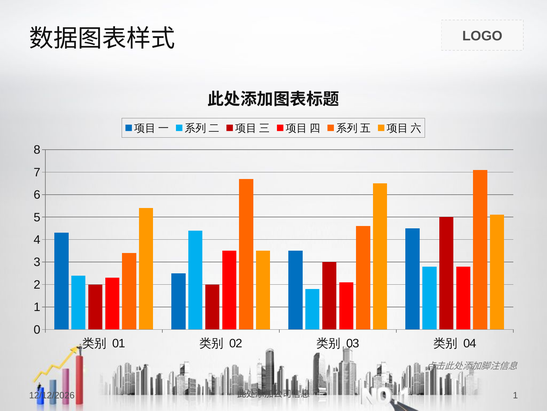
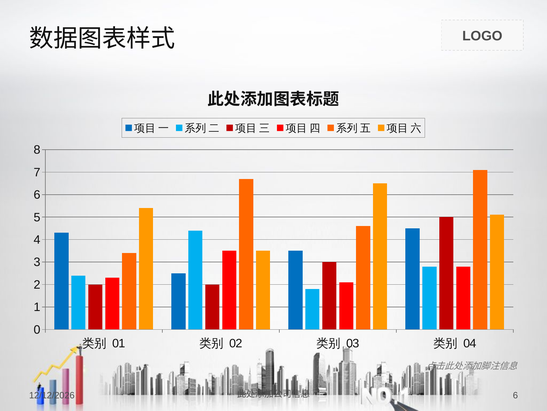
1: 1 -> 6 (515, 395)
